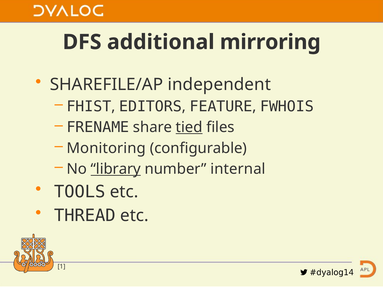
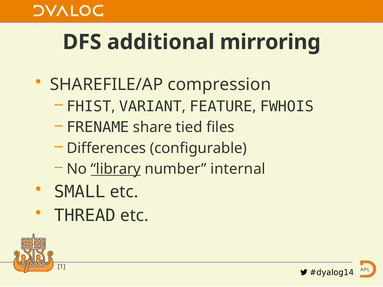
independent: independent -> compression (219, 85)
EDITORS: EDITORS -> VARIANT (150, 107)
tied underline: present -> none (189, 127)
Monitoring: Monitoring -> Differences (106, 148)
TOOLS: TOOLS -> SMALL (80, 192)
